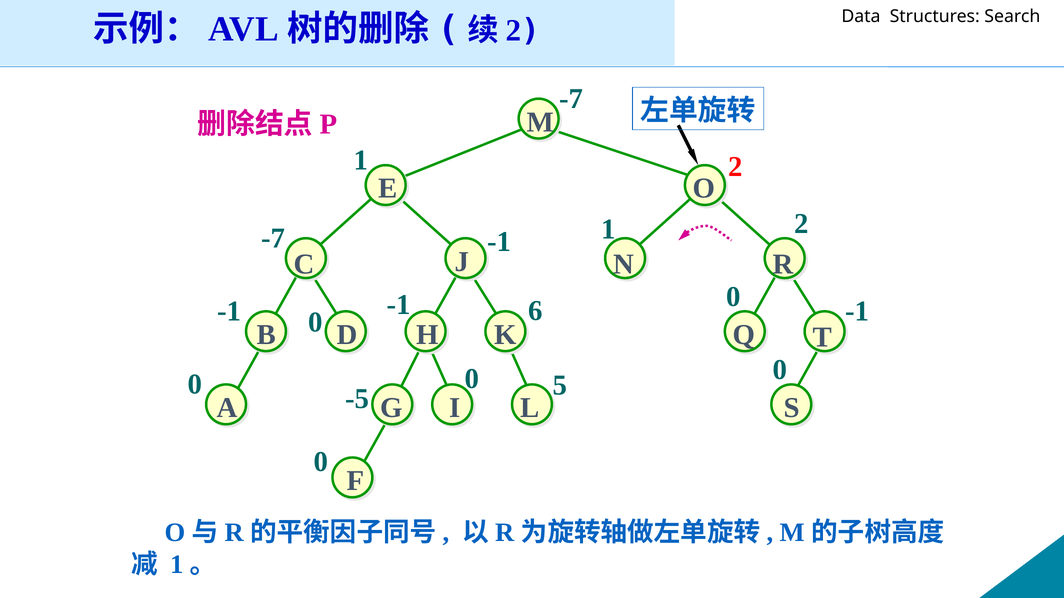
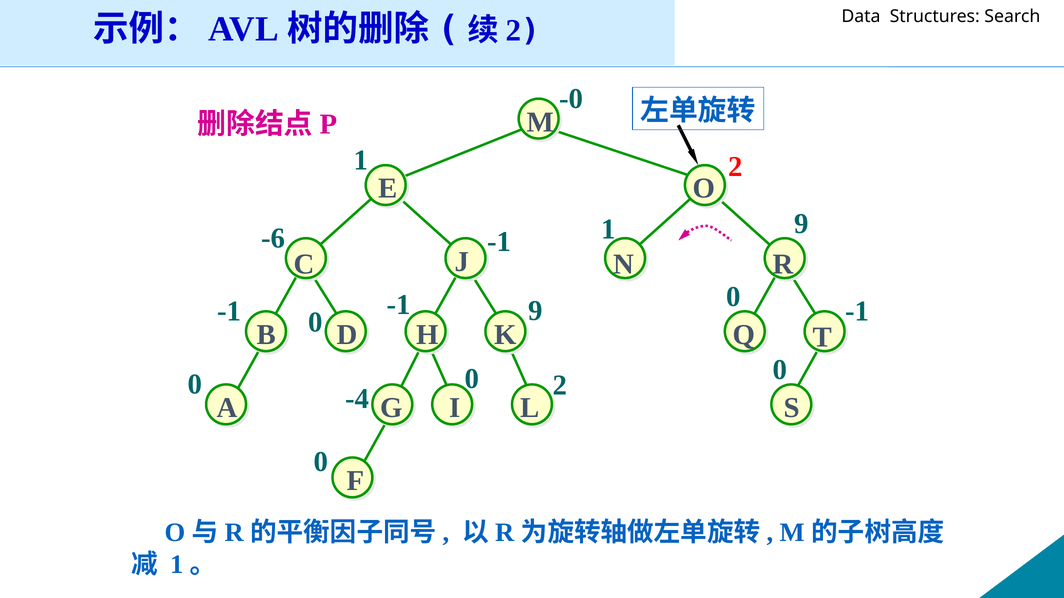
-7: -7 -> -0 (571, 99)
1 2: 2 -> 9 (802, 224)
-7: -7 -> -6 (273, 238)
-1 6: 6 -> 9 (536, 311)
0 5: 5 -> 2 (560, 385)
-5: -5 -> -4 (357, 399)
